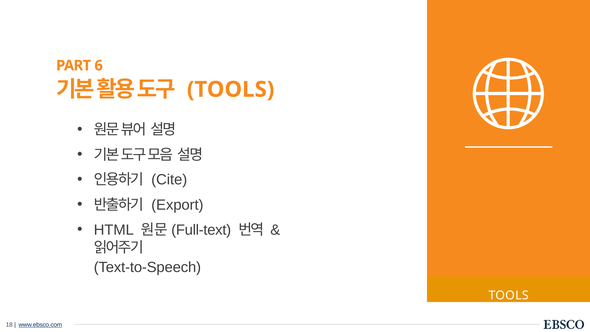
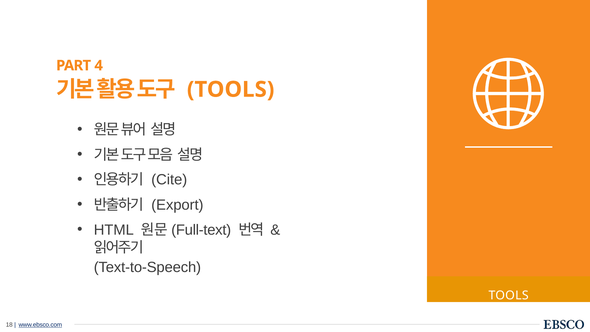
6: 6 -> 4 (99, 66)
